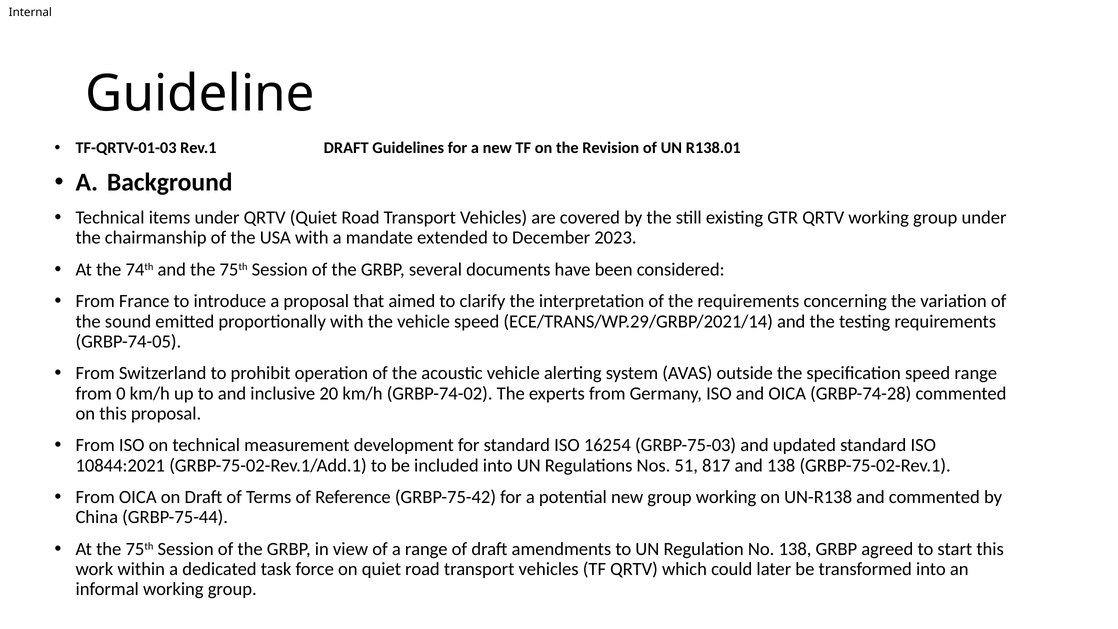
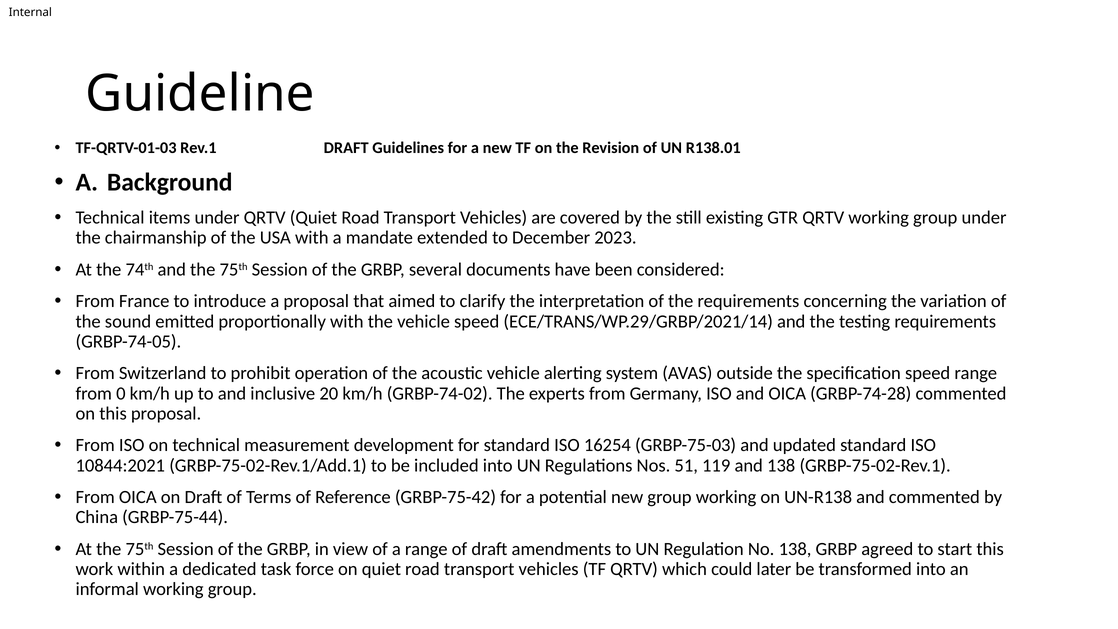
817: 817 -> 119 (716, 465)
